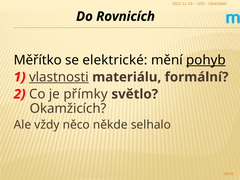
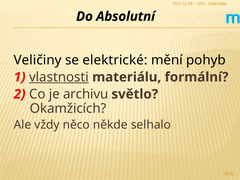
Rovnicích: Rovnicích -> Absolutní (126, 16)
Měřítko: Měřítko -> Veličiny (38, 60)
pohyb underline: present -> none (206, 60)
přímky: přímky -> archivu (86, 94)
